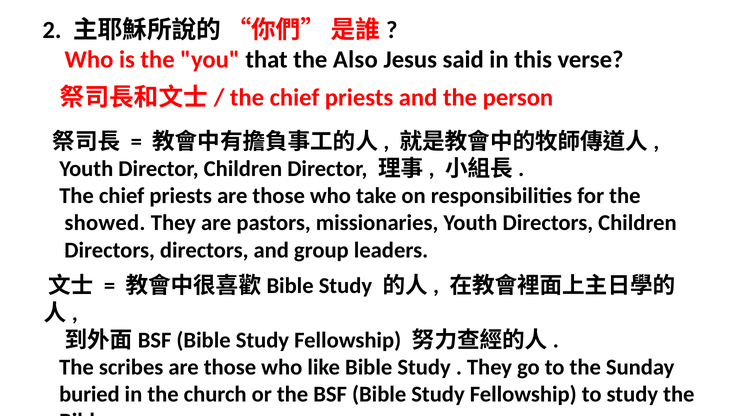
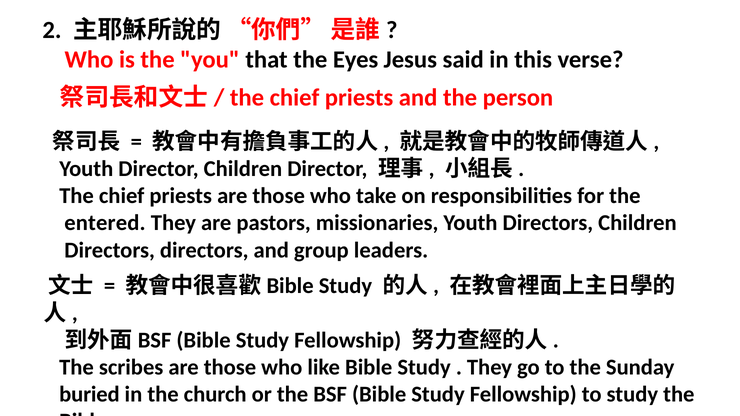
Also: Also -> Eyes (356, 60)
showed: showed -> entered (105, 223)
